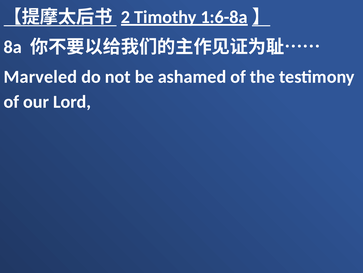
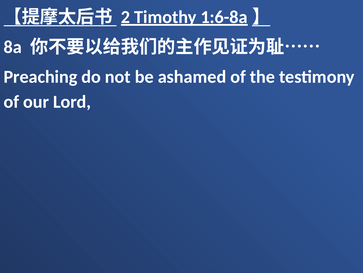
Marveled: Marveled -> Preaching (40, 77)
